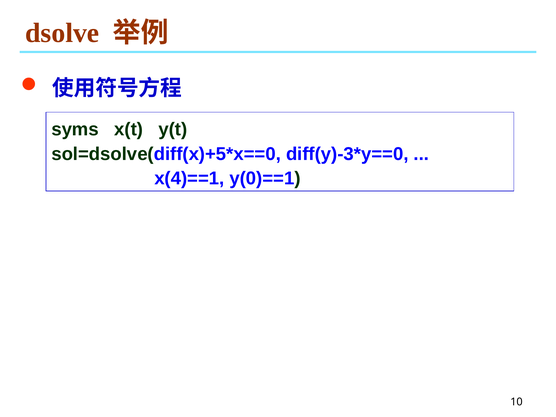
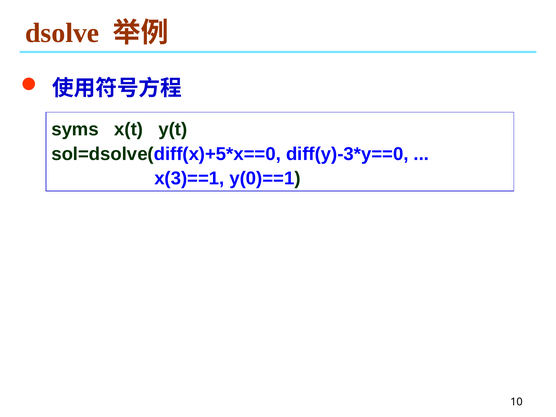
x(4)==1: x(4)==1 -> x(3)==1 (189, 178)
